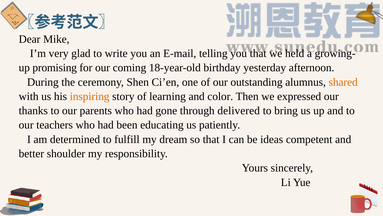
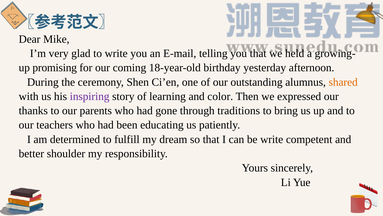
inspiring colour: orange -> purple (90, 96)
delivered: delivered -> traditions (239, 110)
be ideas: ideas -> write (272, 139)
